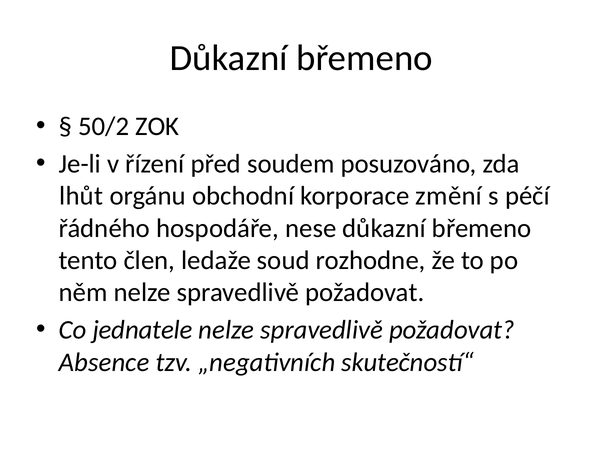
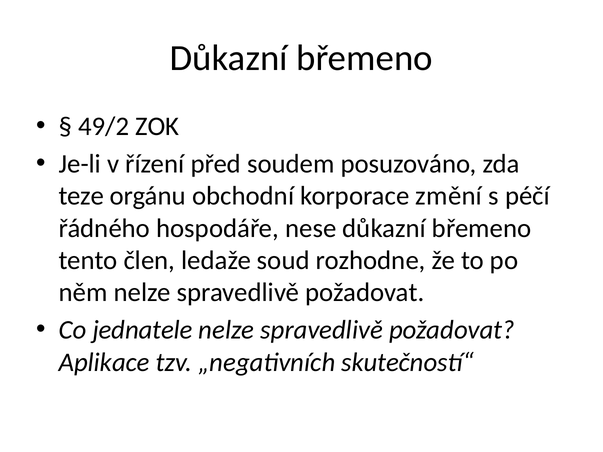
50/2: 50/2 -> 49/2 (104, 126)
lhůt: lhůt -> teze (81, 196)
Absence: Absence -> Aplikace (104, 362)
